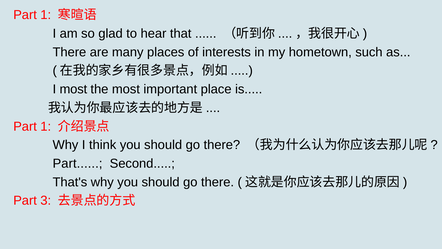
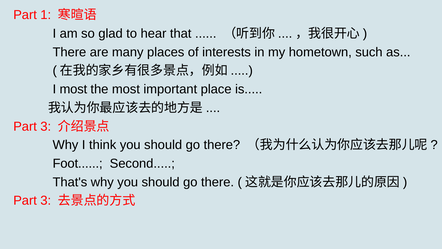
1: 1 -> 3 (46, 126)
Part: Part -> Foot (78, 163)
